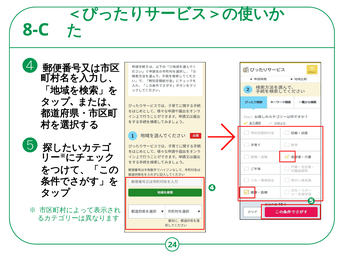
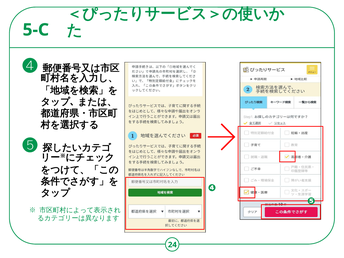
8-C: 8-C -> 5-C (36, 30)
